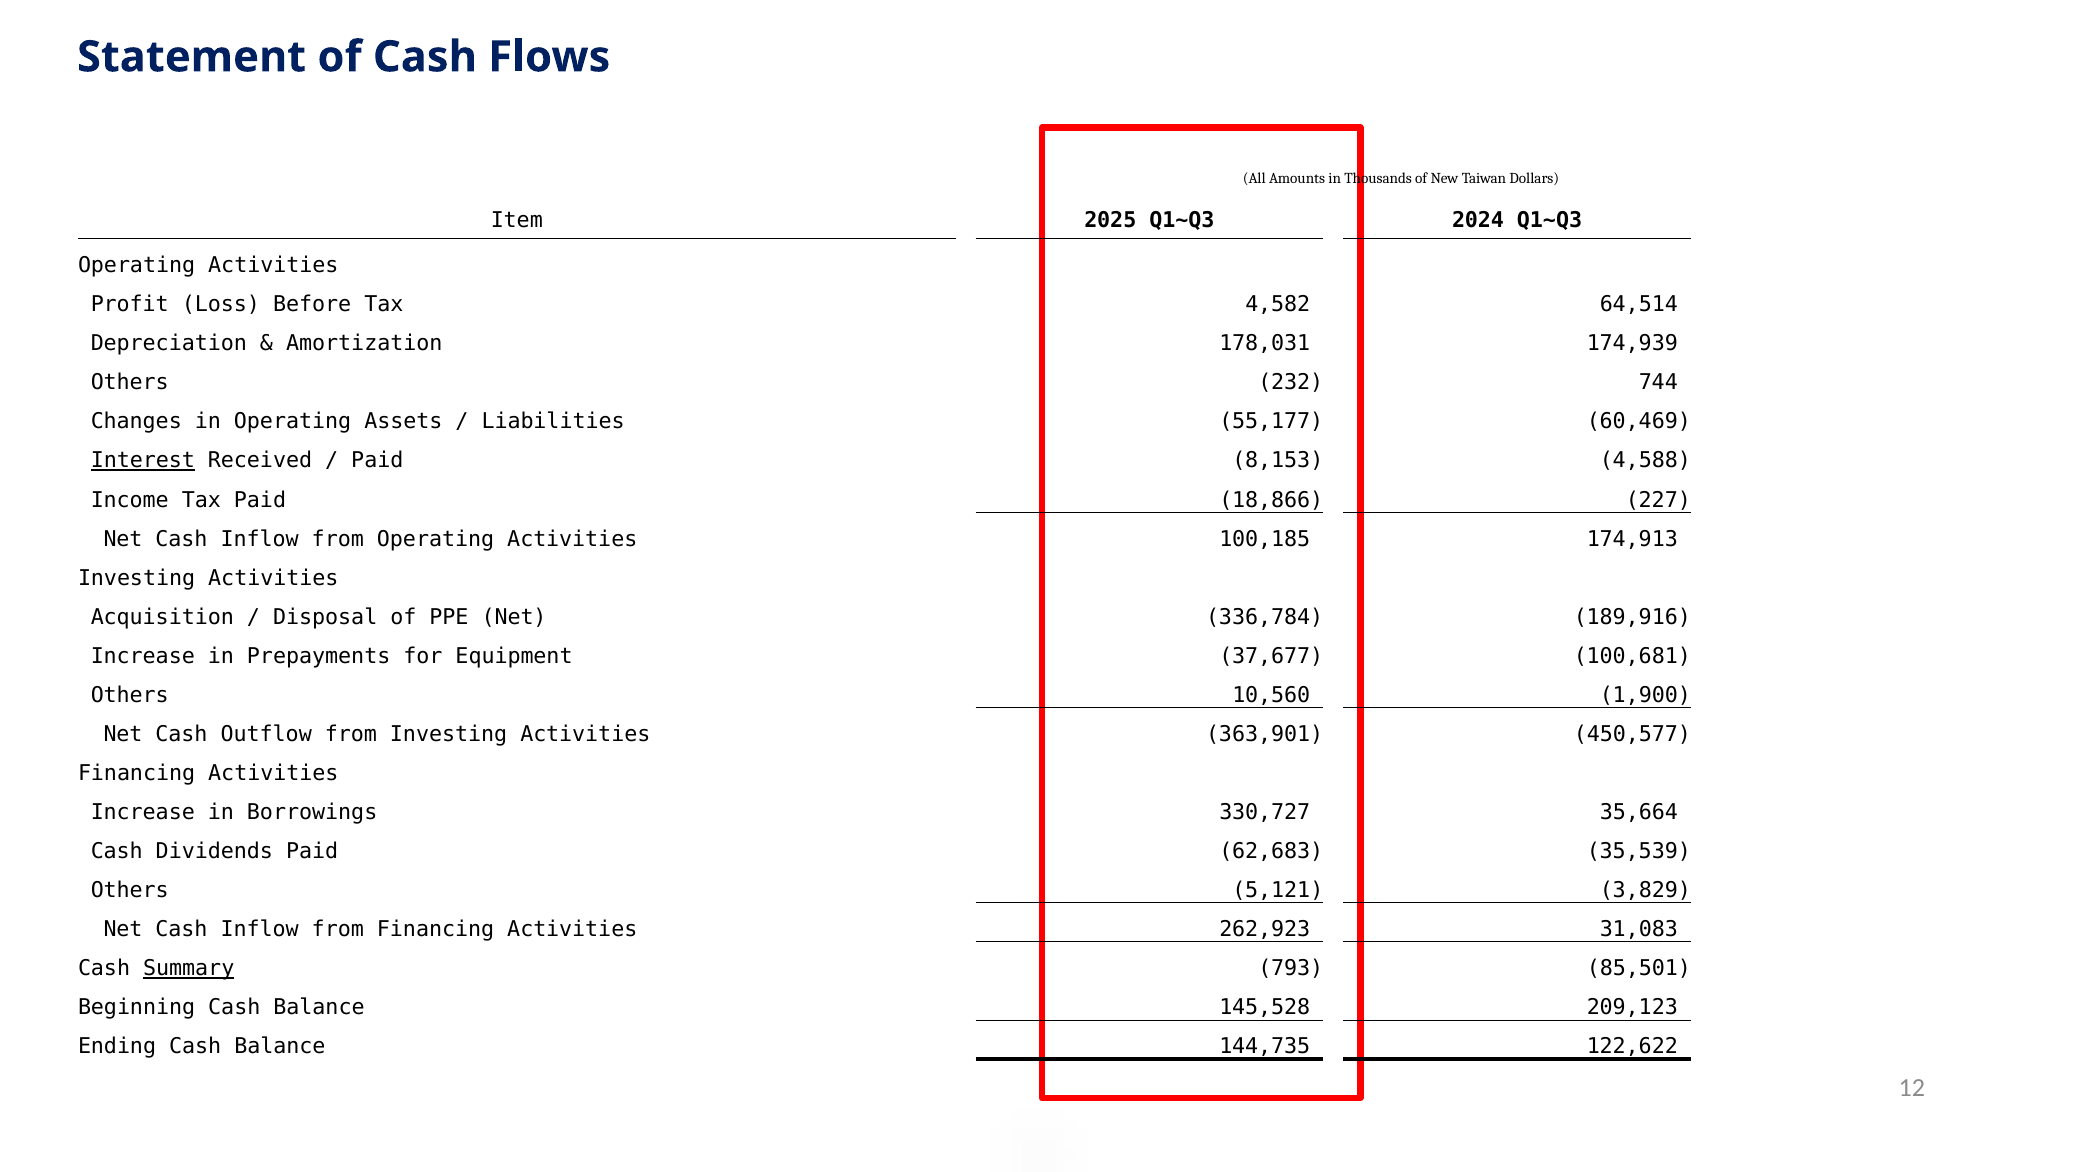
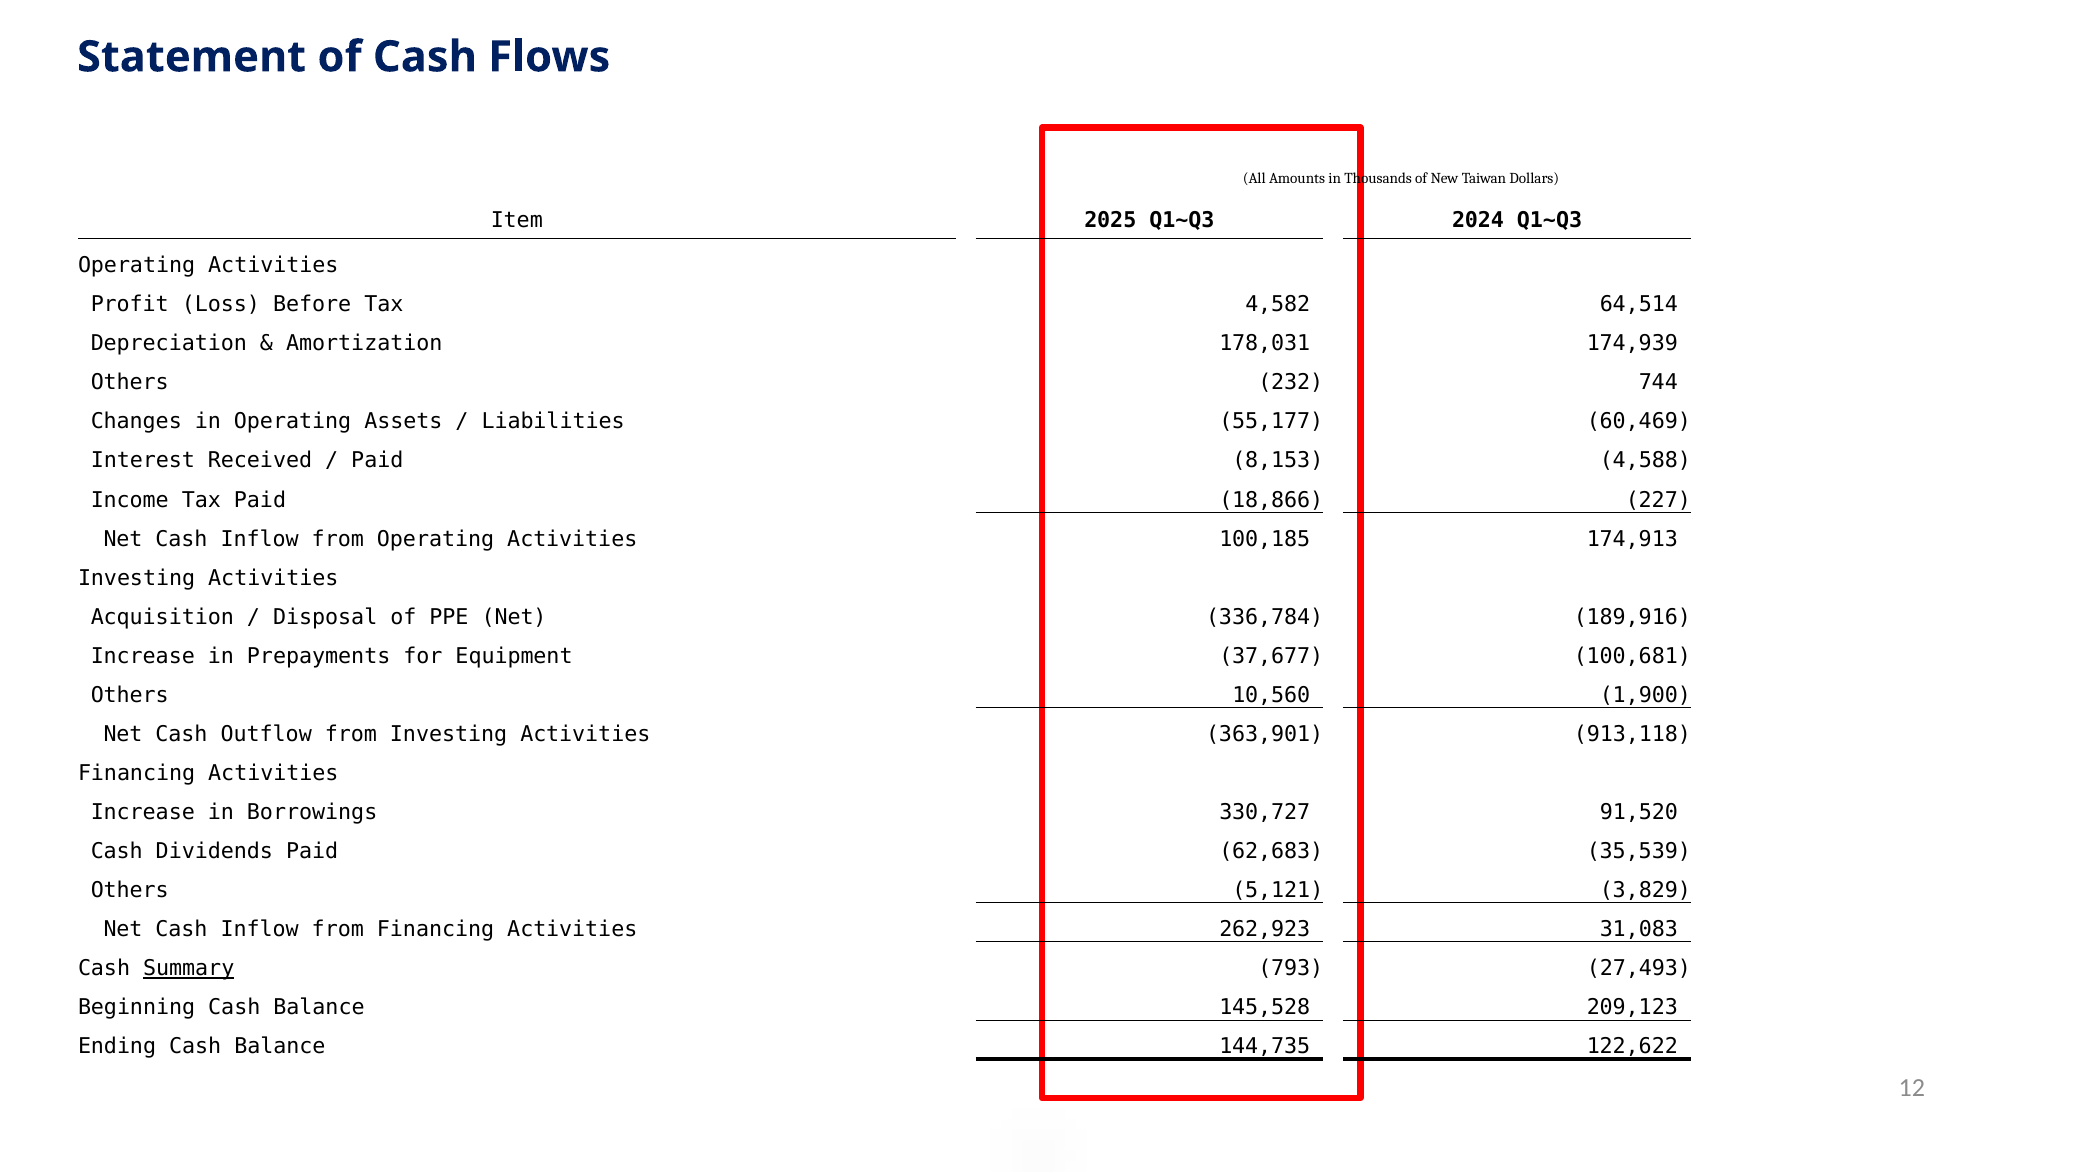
Interest underline: present -> none (143, 461)
450,577: 450,577 -> 913,118 (1632, 734)
35,664: 35,664 -> 91,520 (1639, 813)
85,501: 85,501 -> 27,493 (1639, 969)
